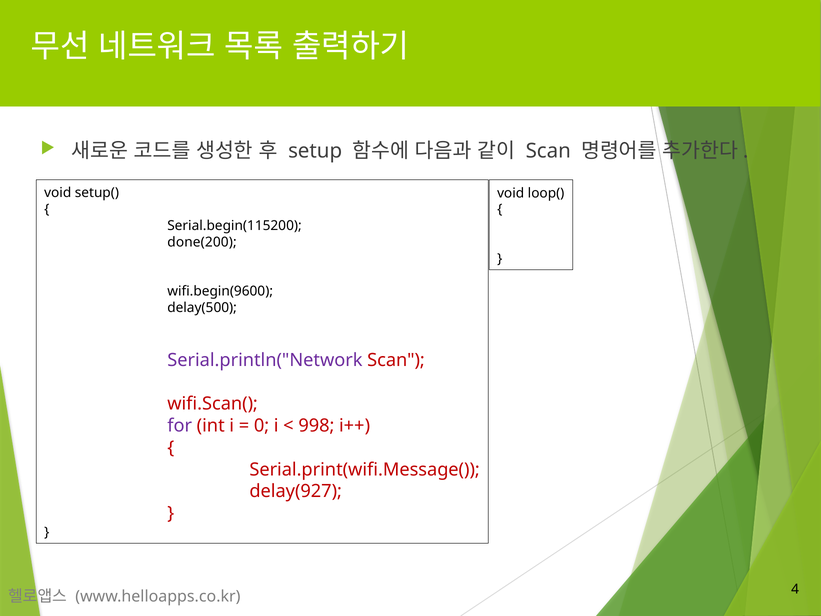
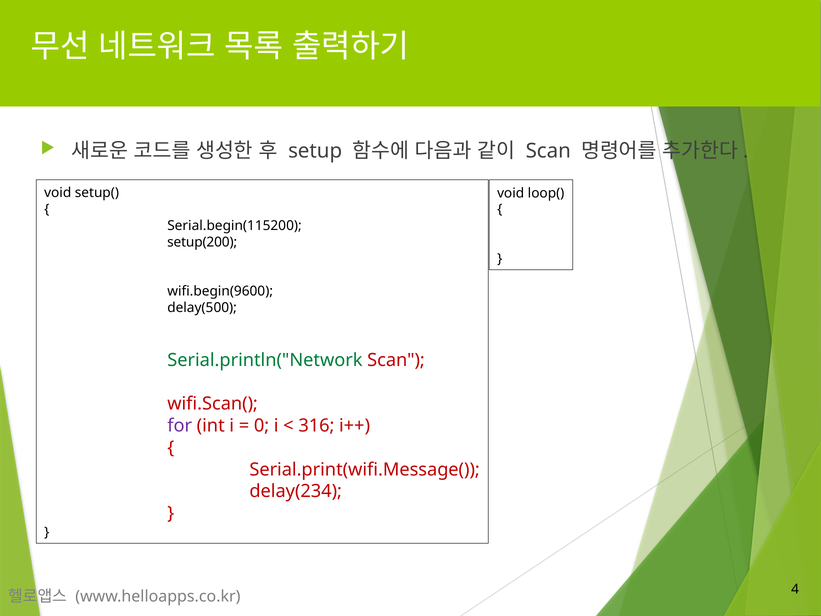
done(200: done(200 -> setup(200 (202, 242)
Serial.println("Network colour: purple -> green (265, 360)
998: 998 -> 316 (316, 426)
delay(927: delay(927 -> delay(234 (296, 491)
